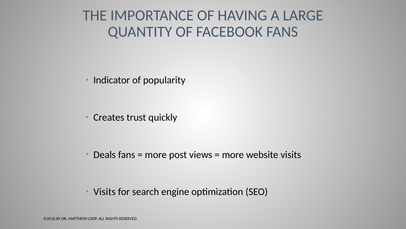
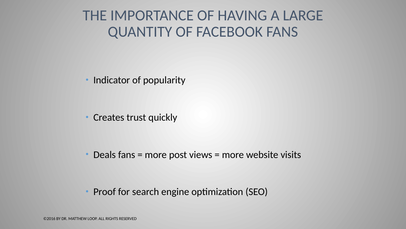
Visits: Visits -> Proof (105, 191)
